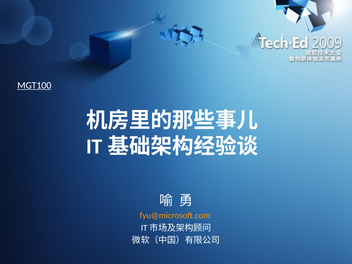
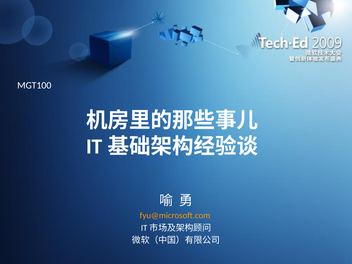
MGT100 underline: present -> none (34, 85)
